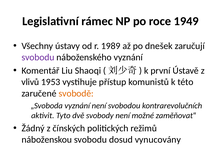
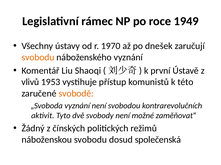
1989: 1989 -> 1970 (111, 46)
svobodu colour: purple -> orange (38, 58)
vynucovány: vynucovány -> společenská (158, 140)
